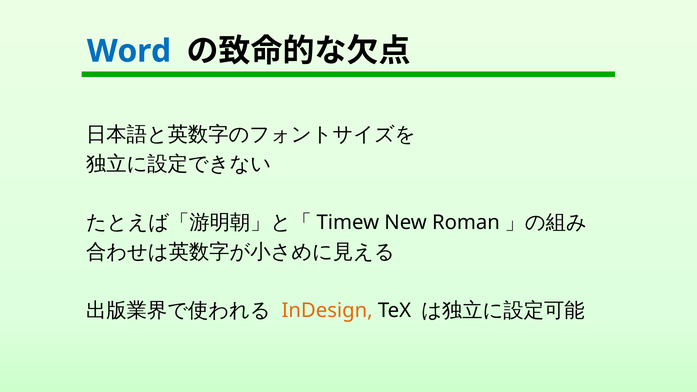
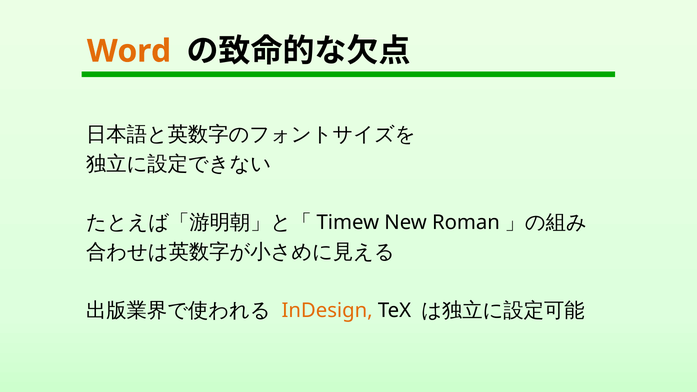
Word colour: blue -> orange (129, 51)
